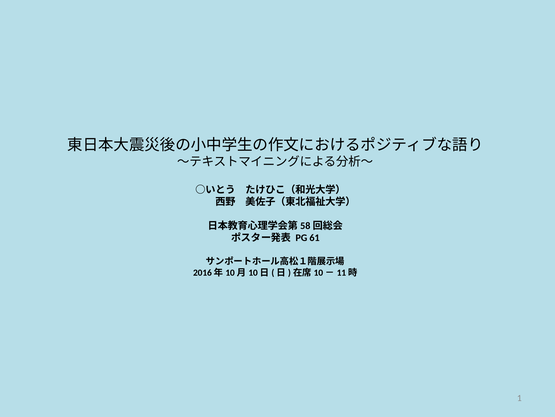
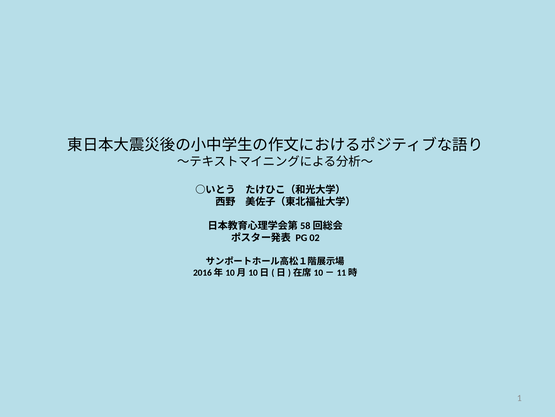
61: 61 -> 02 (315, 238)
